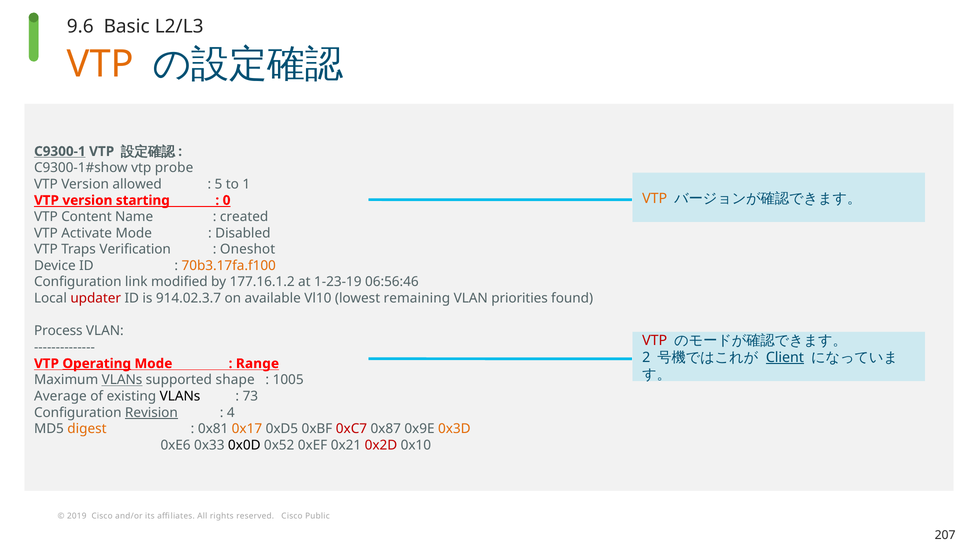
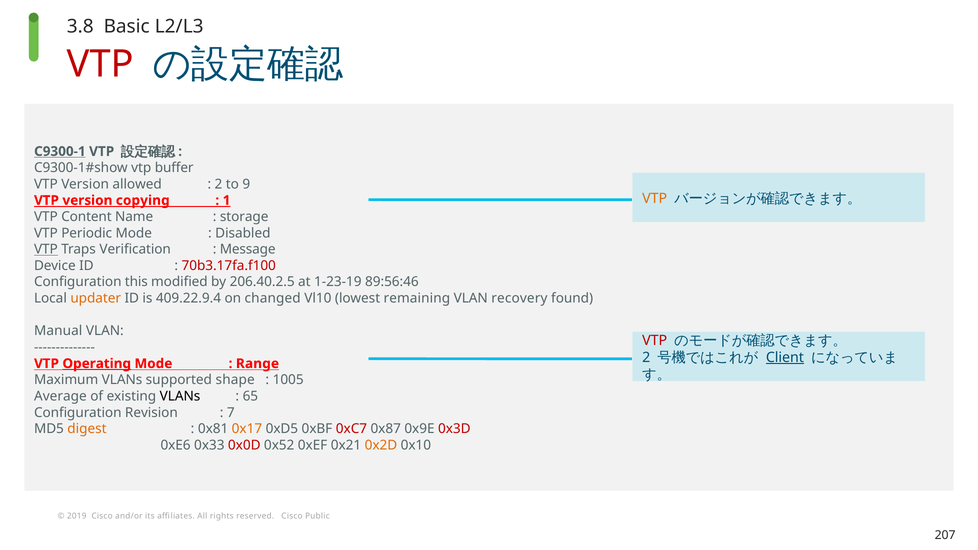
9.6: 9.6 -> 3.8 (80, 26)
VTP colour: orange -> red (100, 64)
probe: probe -> buffer (174, 168)
5: 5 -> 2 (218, 184)
1: 1 -> 9 (246, 184)
starting: starting -> copying (143, 200)
0: 0 -> 1 (227, 200)
created: created -> storage (244, 217)
Activate: Activate -> Periodic (87, 233)
VTP underline: none -> present (46, 249)
Oneshot: Oneshot -> Message (248, 249)
70b3.17fa.f100 colour: orange -> red (229, 266)
link: link -> this (136, 282)
177.16.1.2: 177.16.1.2 -> 206.40.2.5 (262, 282)
06:56:46: 06:56:46 -> 89:56:46 (392, 282)
updater colour: red -> orange (96, 298)
914.02.3.7: 914.02.3.7 -> 409.22.9.4 (188, 298)
available: available -> changed (273, 298)
priorities: priorities -> recovery (519, 298)
Process: Process -> Manual (58, 331)
VLANs underline: present -> none (122, 380)
73: 73 -> 65 (250, 396)
Revision underline: present -> none (151, 413)
4: 4 -> 7 (231, 413)
0x3D colour: orange -> red (454, 429)
0x0D colour: black -> red (244, 445)
0x2D colour: red -> orange (381, 445)
